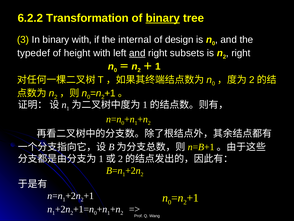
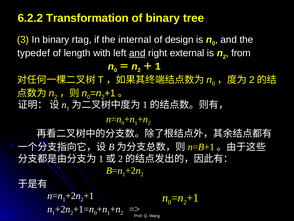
binary underline: present -> none (163, 18)
binary with: with -> rtag (82, 40)
height: height -> length (77, 53)
subsets: subsets -> external (187, 53)
right: right -> from (241, 53)
